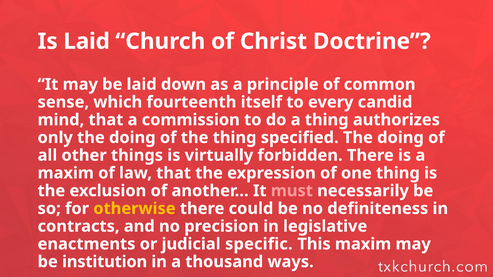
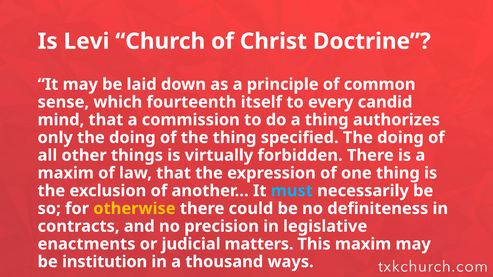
Is Laid: Laid -> Levi (86, 41)
must colour: pink -> light blue (292, 191)
specific: specific -> matters (259, 244)
